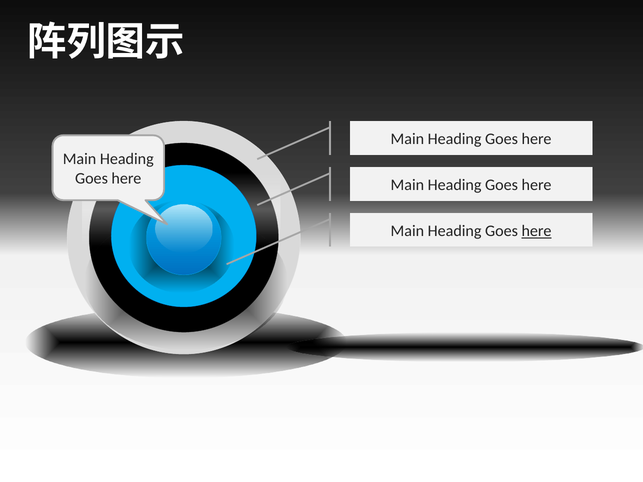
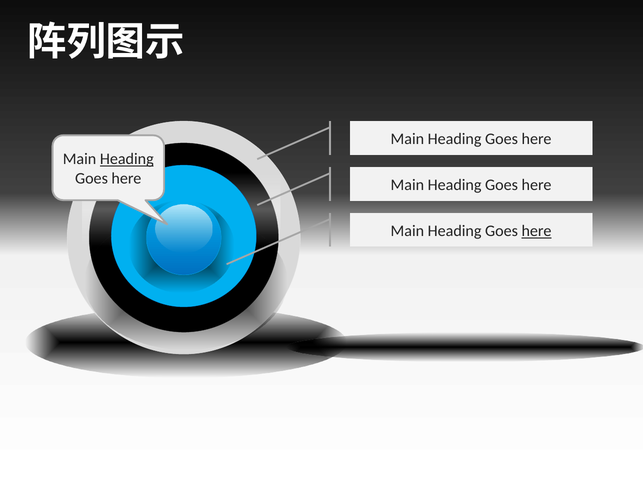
Heading underline: none -> present (127, 159)
